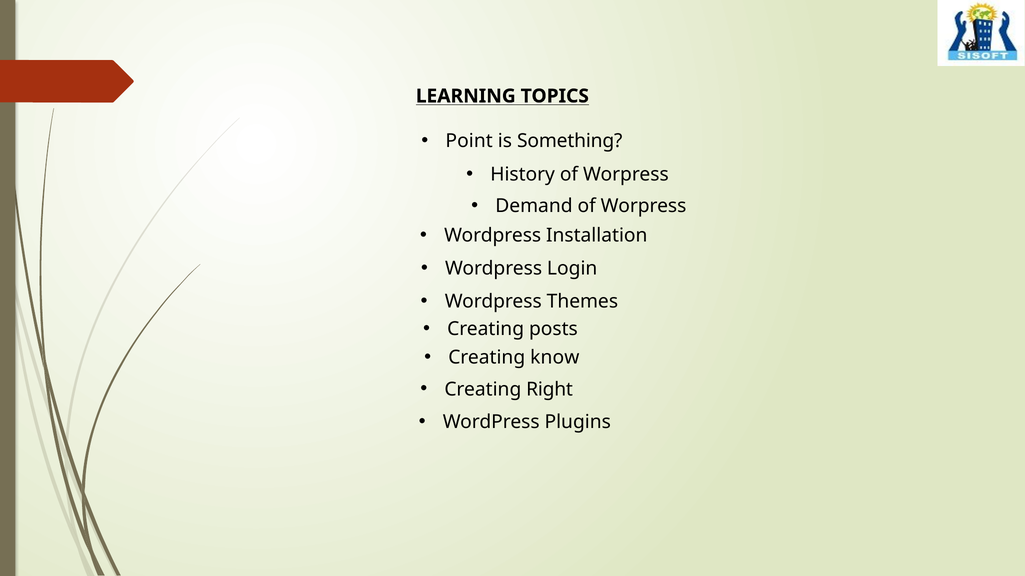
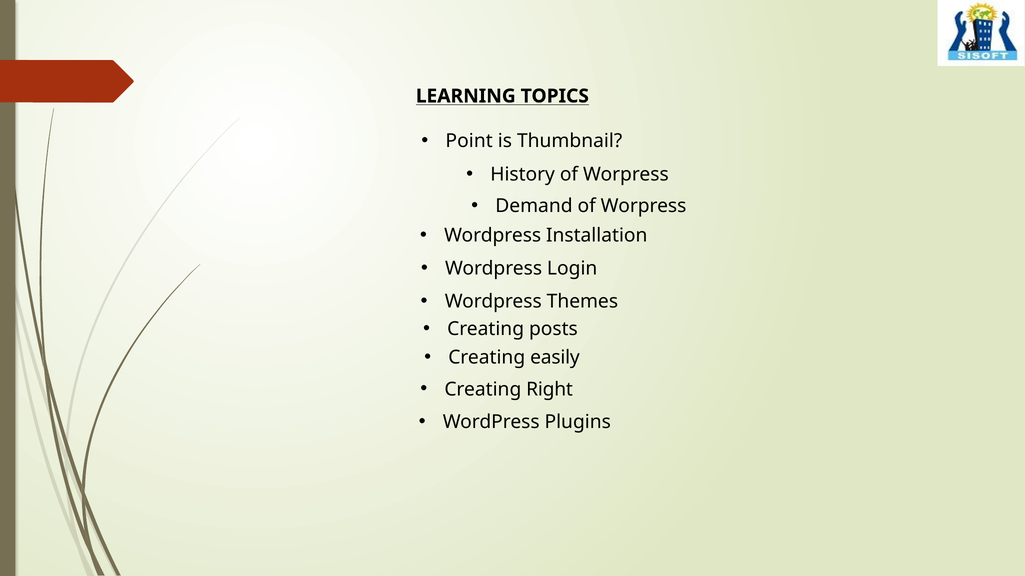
Something: Something -> Thumbnail (570, 141)
know: know -> easily (555, 358)
